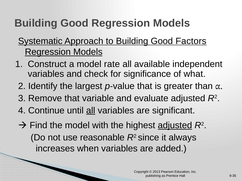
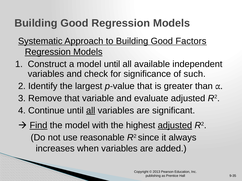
model rate: rate -> until (112, 64)
what: what -> such (195, 74)
Find underline: none -> present (38, 126)
